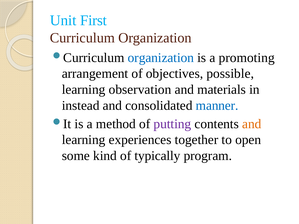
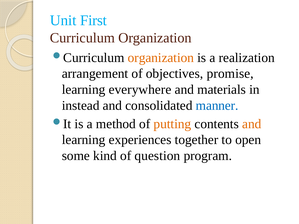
organization colour: blue -> orange (161, 58)
promoting: promoting -> realization (247, 58)
possible: possible -> promise (230, 74)
observation: observation -> everywhere (140, 90)
putting colour: purple -> orange (172, 124)
typically: typically -> question (157, 156)
